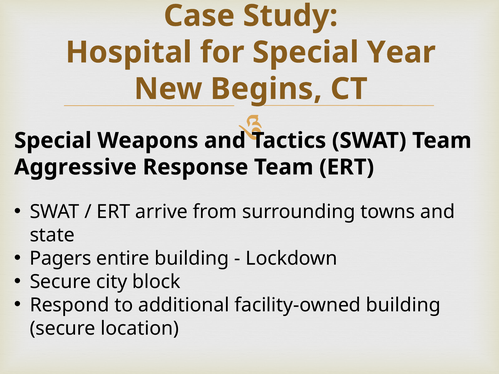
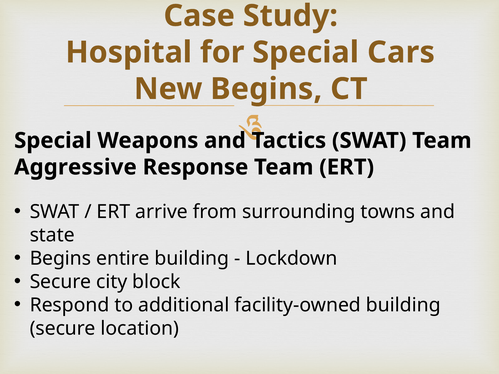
Year: Year -> Cars (401, 52)
Pagers: Pagers -> Begins (60, 259)
